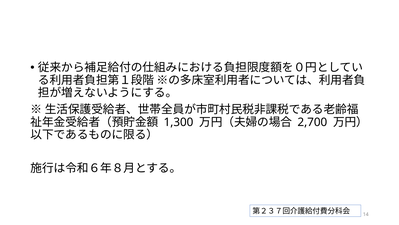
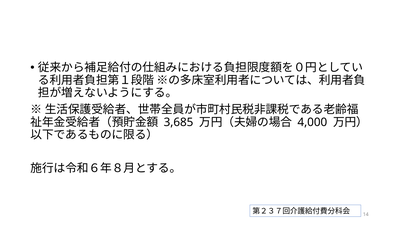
1,300: 1,300 -> 3,685 (178, 122)
2,700: 2,700 -> 4,000 (312, 122)
